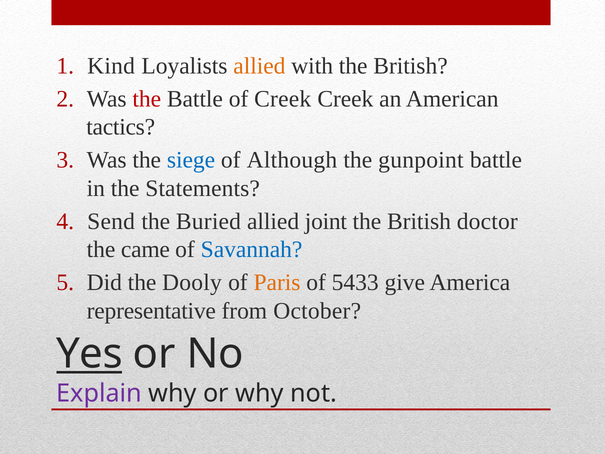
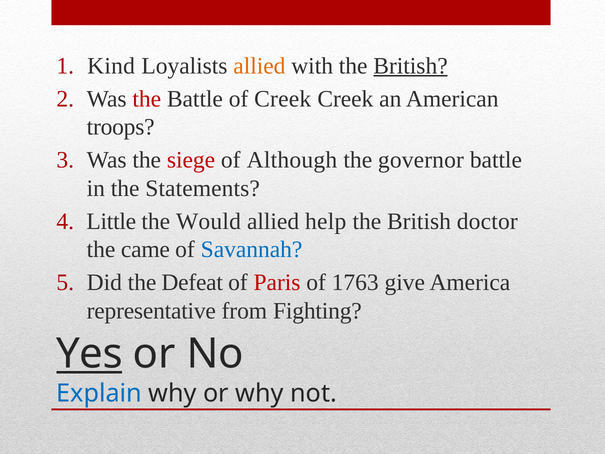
British underline: none -> present (411, 66)
tactics: tactics -> troops (121, 127)
siege colour: blue -> red (191, 160)
gunpoint: gunpoint -> governor (421, 160)
Send: Send -> Little (111, 221)
Buried: Buried -> Would (208, 221)
joint: joint -> help (326, 221)
Dooly: Dooly -> Defeat (192, 282)
Paris colour: orange -> red (277, 282)
5433: 5433 -> 1763 (355, 282)
October: October -> Fighting (317, 311)
Explain colour: purple -> blue (99, 393)
